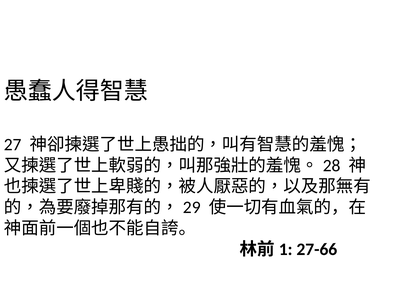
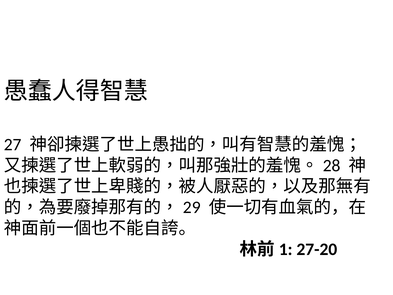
27-66: 27-66 -> 27-20 (317, 249)
